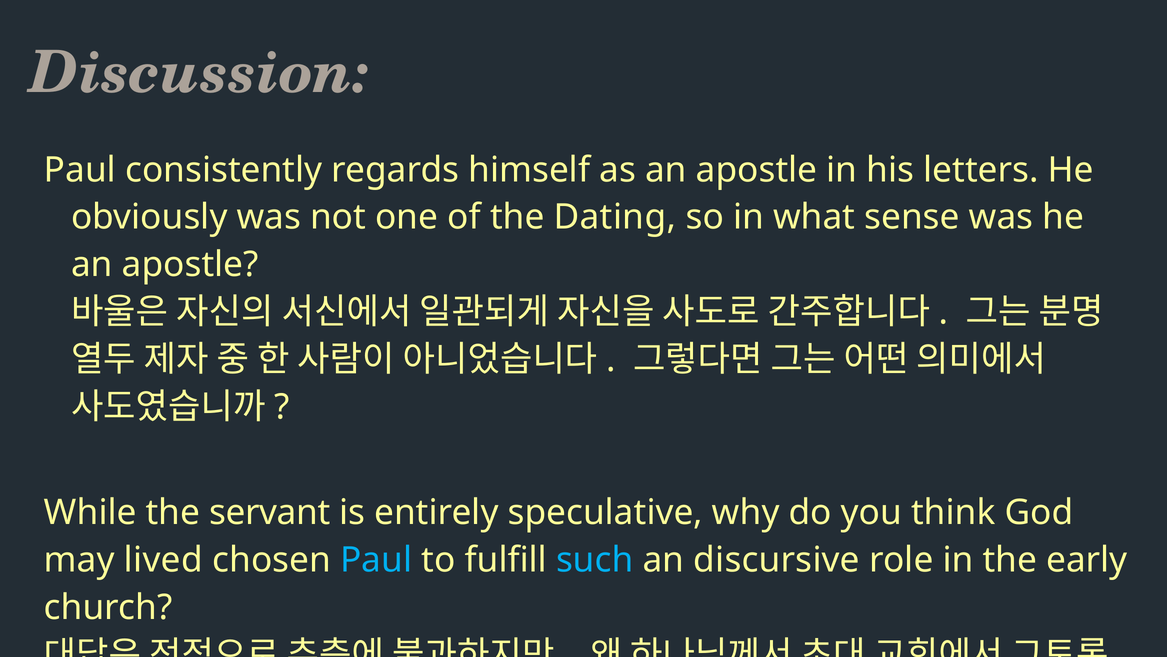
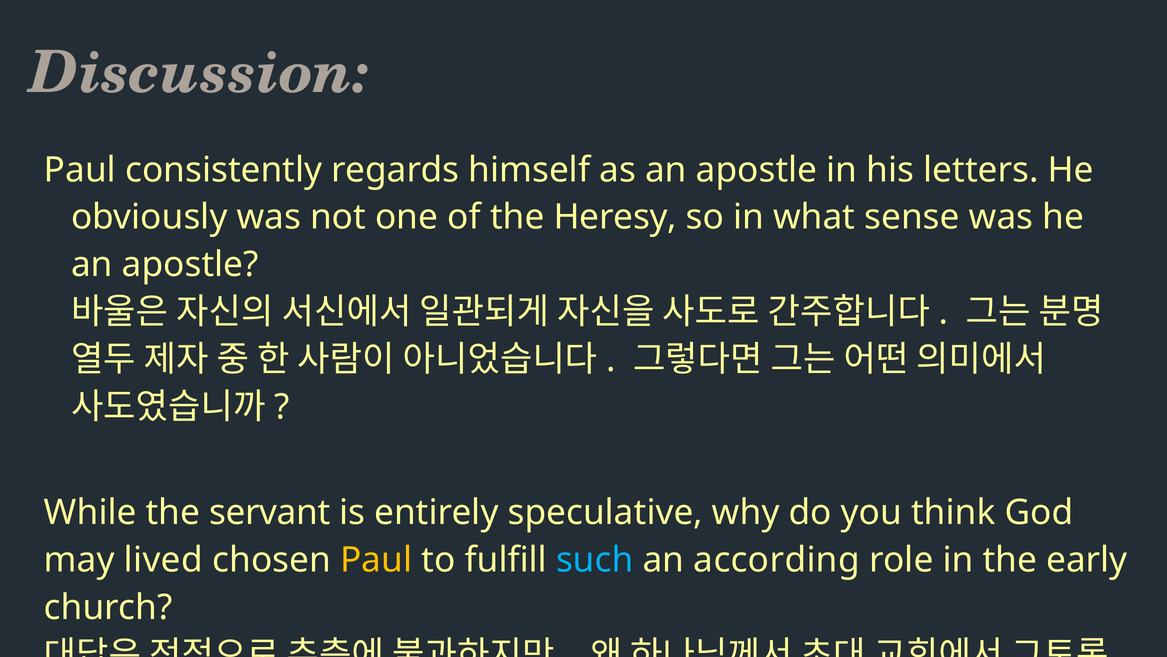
Dating: Dating -> Heresy (615, 217)
Paul colour: light blue -> yellow (376, 560)
discursive: discursive -> according (777, 560)
